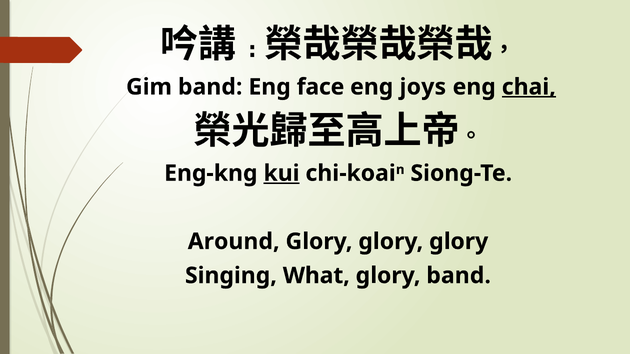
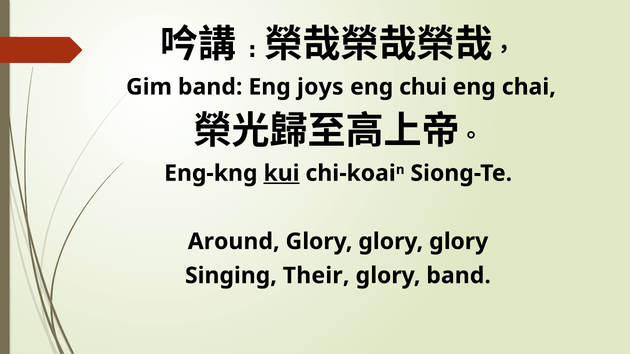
face: face -> joys (320, 87)
joys: joys -> chui (423, 87)
chai underline: present -> none (529, 87)
What: What -> Their (316, 276)
